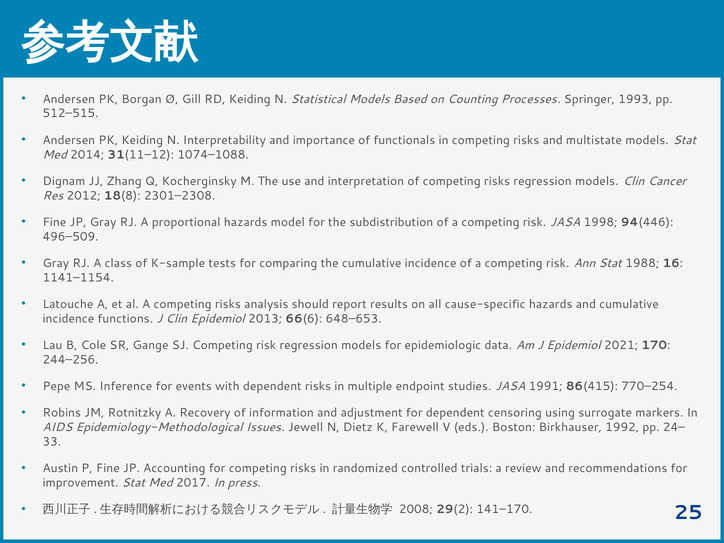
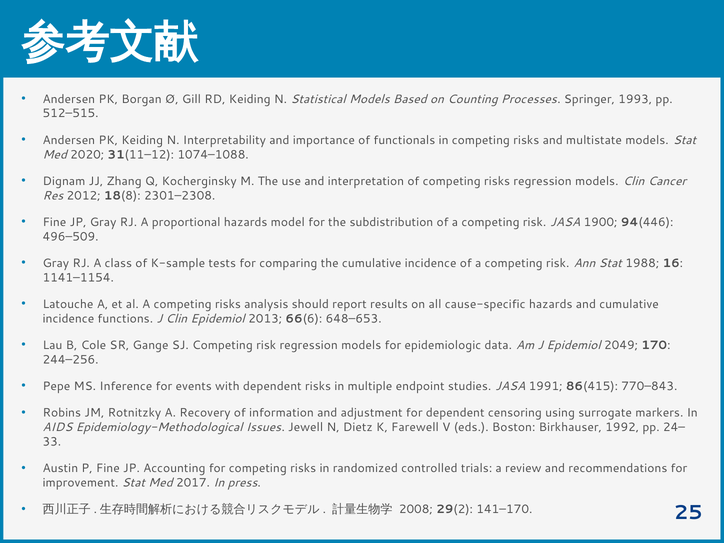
2014: 2014 -> 2020 (87, 155)
1998: 1998 -> 1900 (600, 222)
2021: 2021 -> 2049 (621, 345)
770–254: 770–254 -> 770–843 (649, 386)
